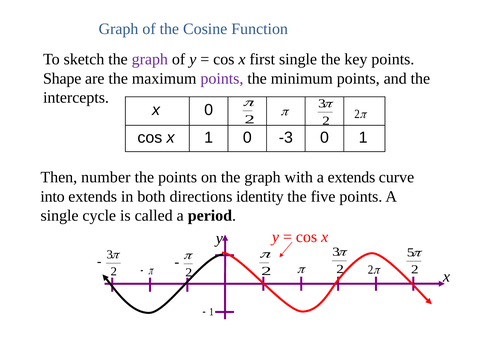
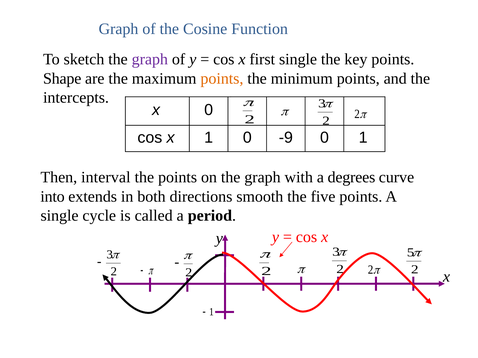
points colour: purple -> orange (222, 79)
-3: -3 -> -9 (286, 138)
number: number -> interval (106, 178)
a extends: extends -> degrees (351, 178)
identity: identity -> smooth (260, 197)
